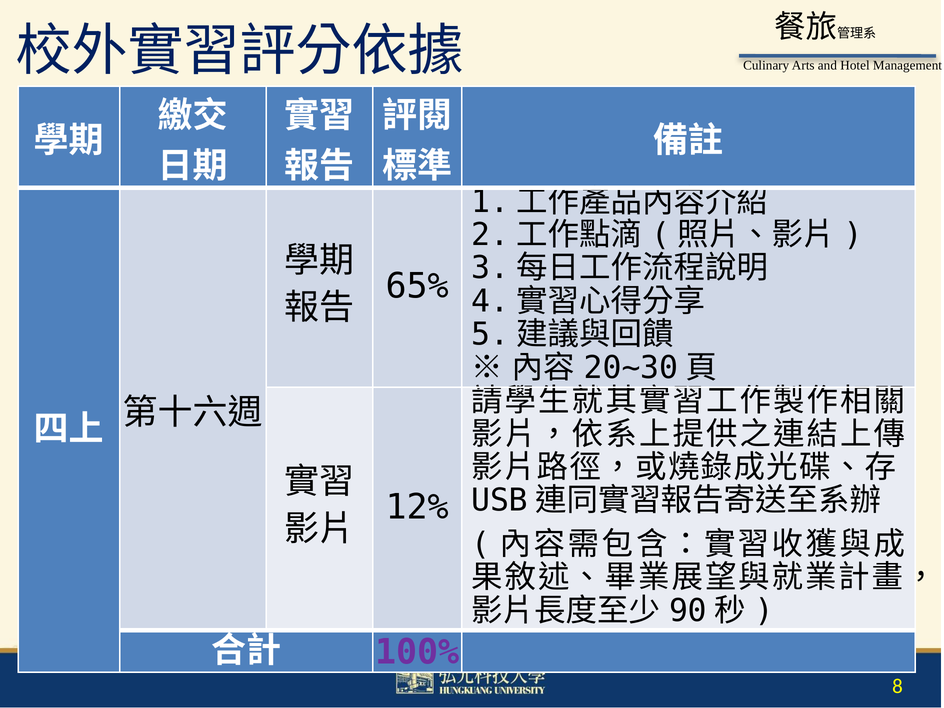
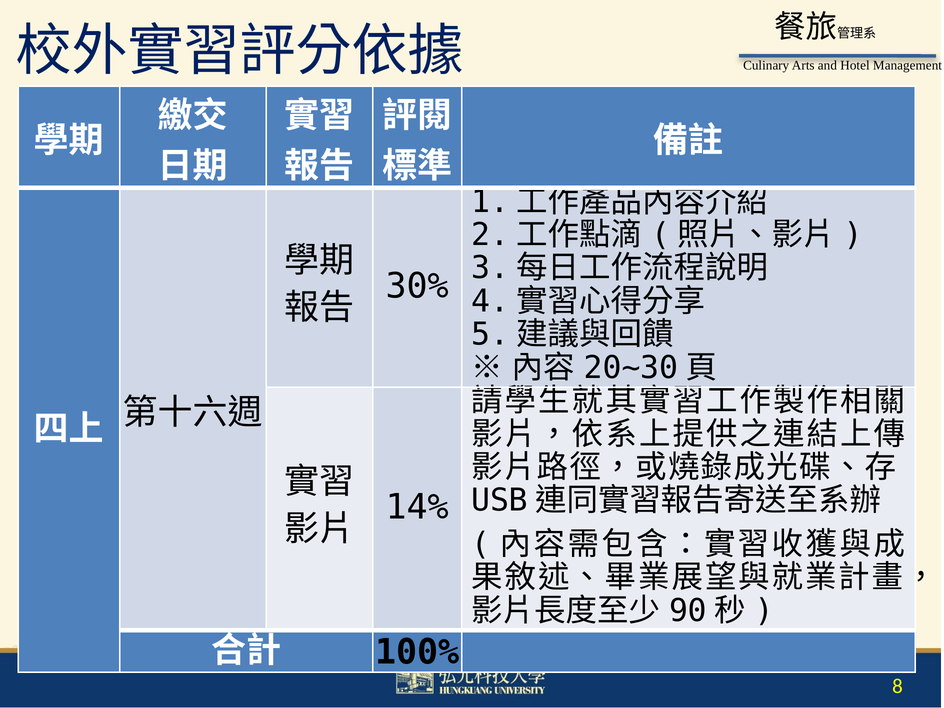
65%: 65% -> 30% (417, 286)
12%: 12% -> 14% (417, 507)
100% colour: purple -> black (417, 652)
